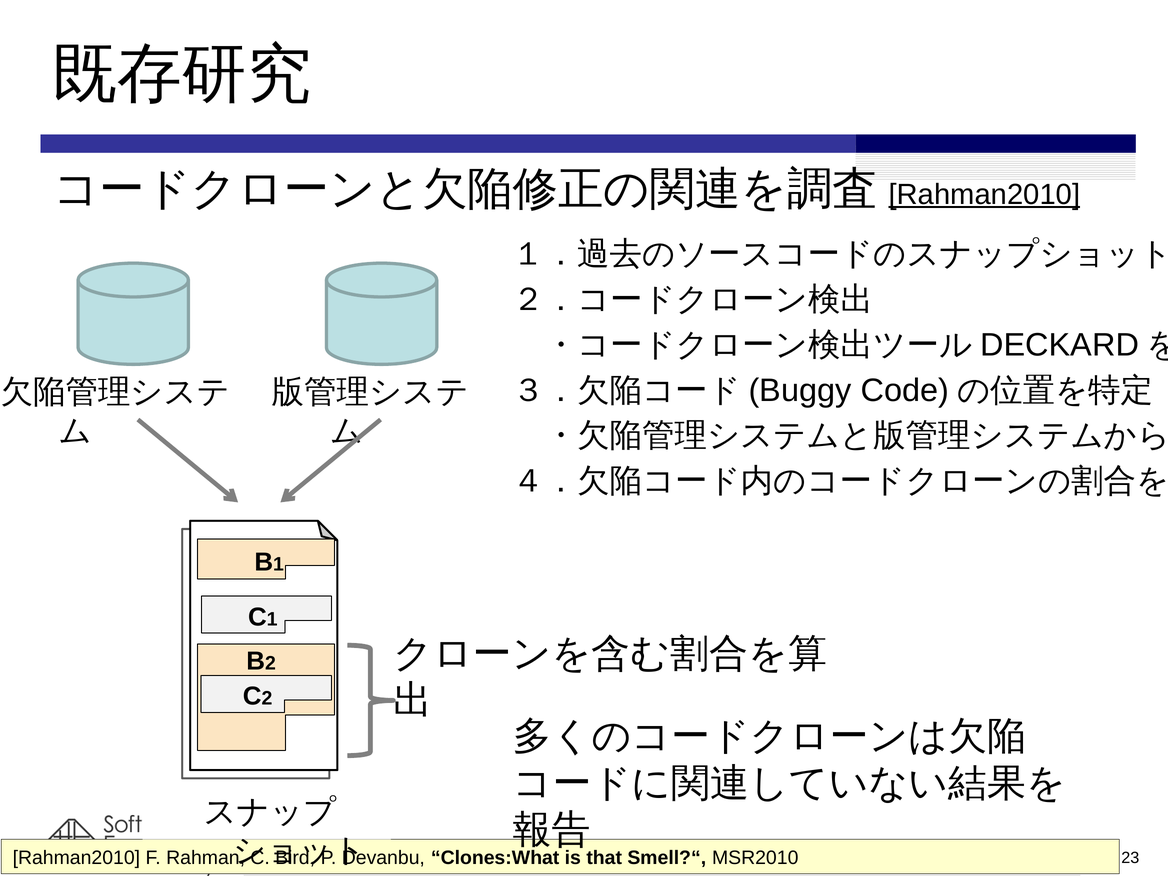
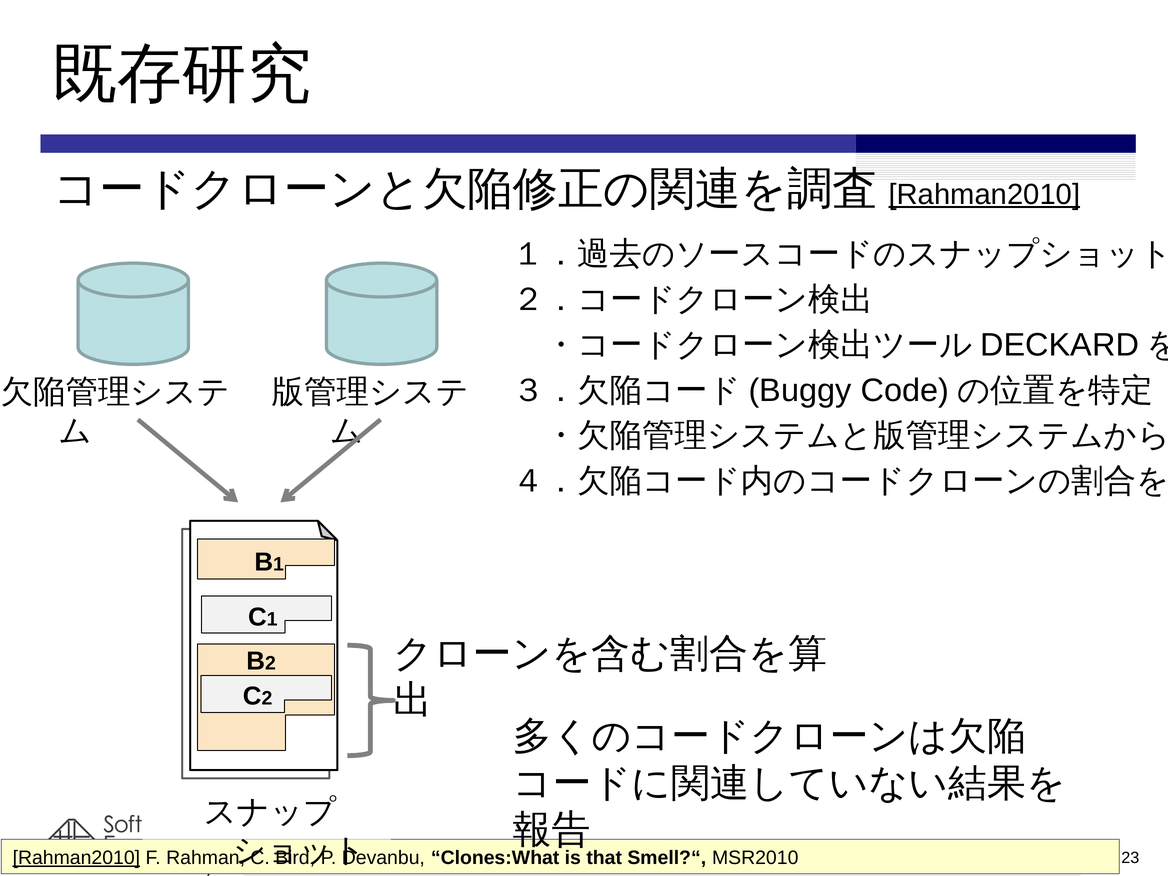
Rahman2010 underline: none -> present (76, 858)
